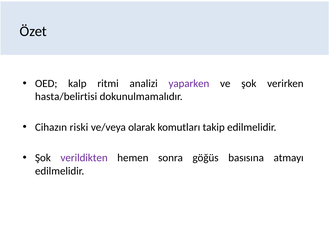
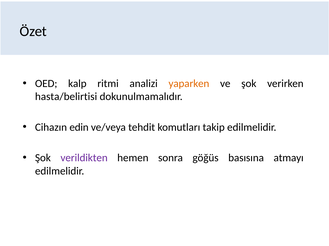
yaparken colour: purple -> orange (189, 84)
riski: riski -> edin (79, 128)
olarak: olarak -> tehdit (142, 128)
